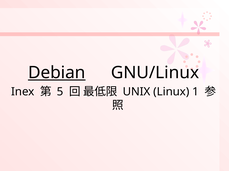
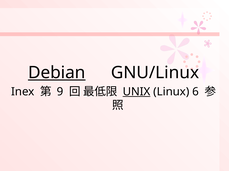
5: 5 -> 9 (60, 92)
UNIX underline: none -> present (137, 92)
1: 1 -> 6 (196, 92)
